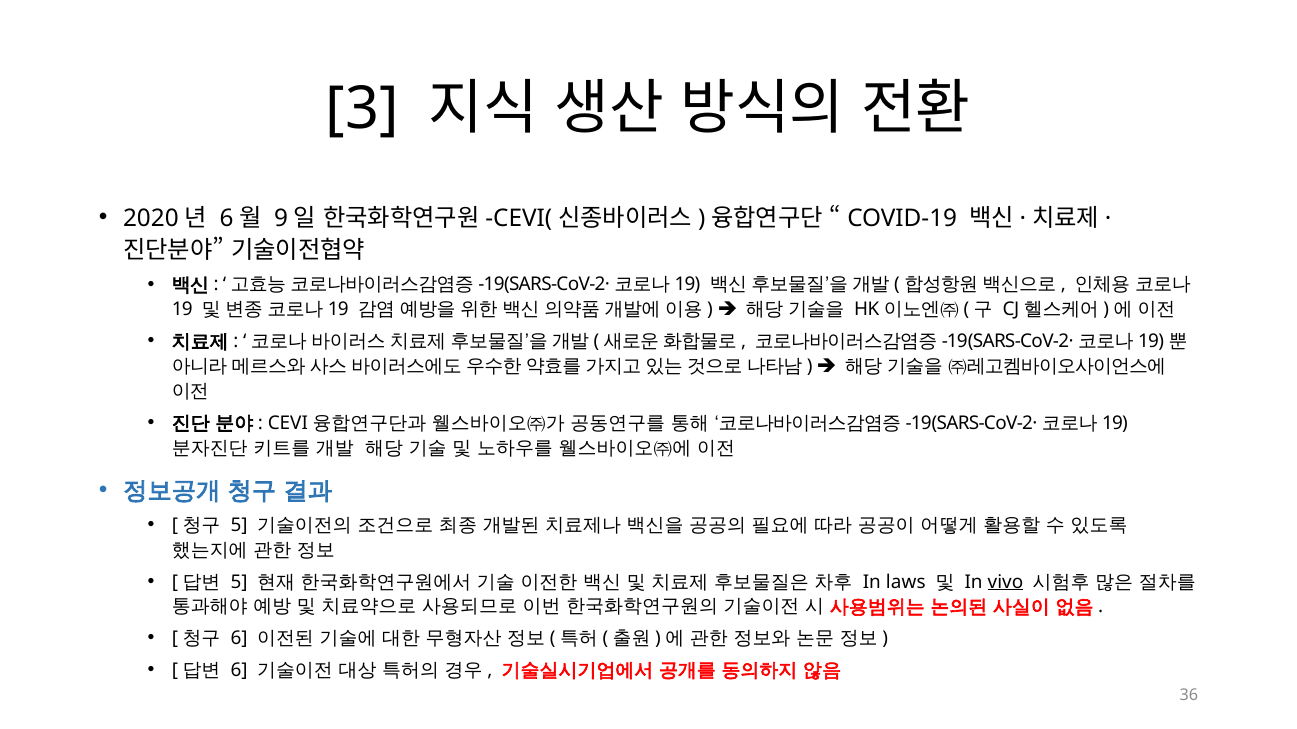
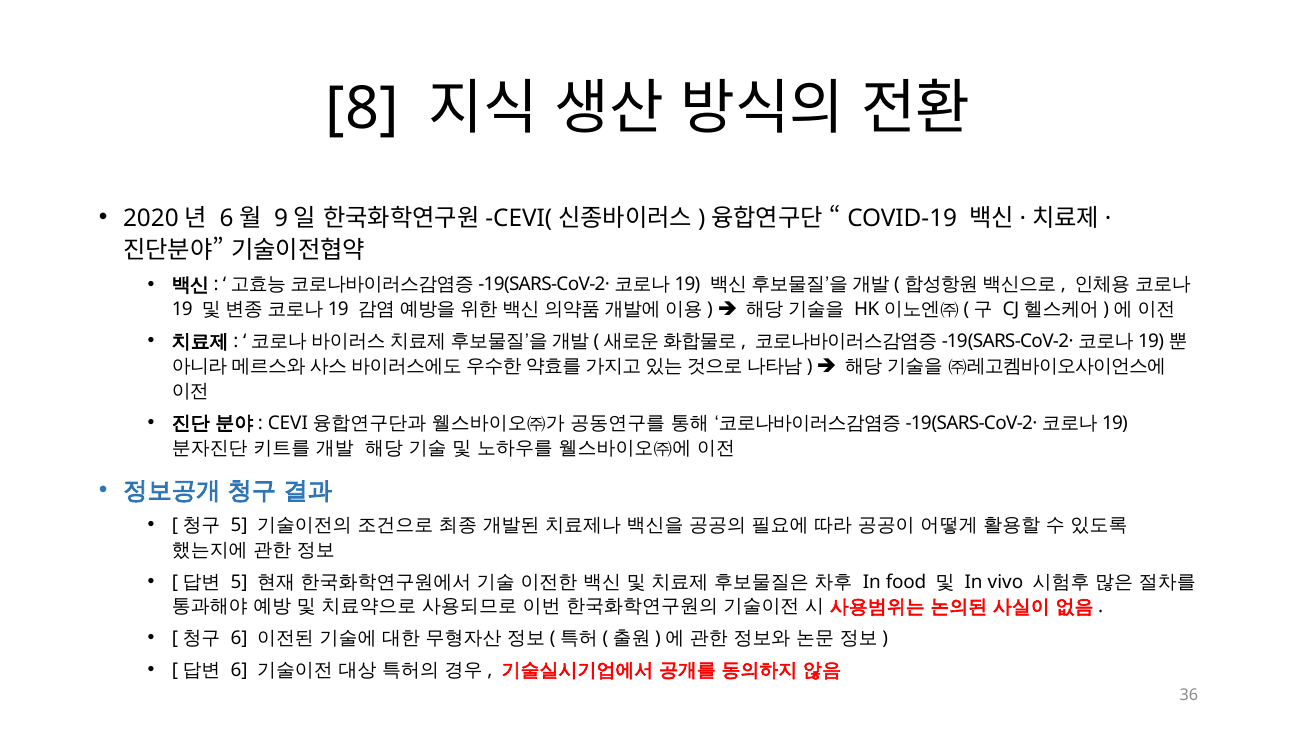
3: 3 -> 8 (362, 109)
laws: laws -> food (906, 582)
vivo underline: present -> none (1005, 582)
